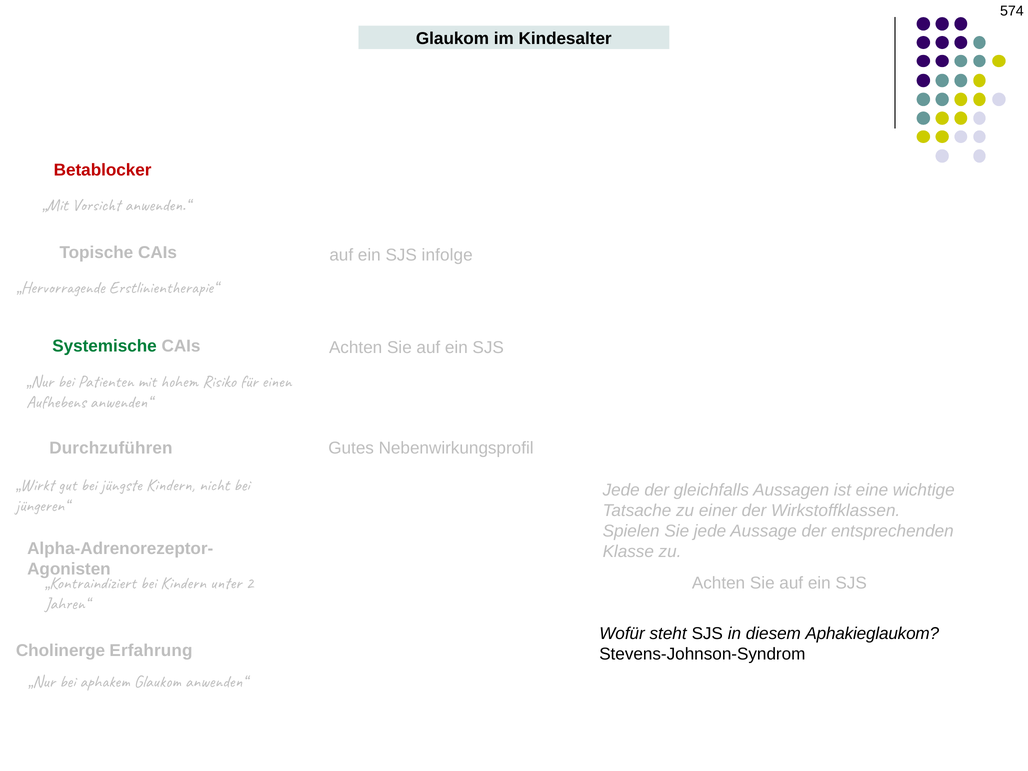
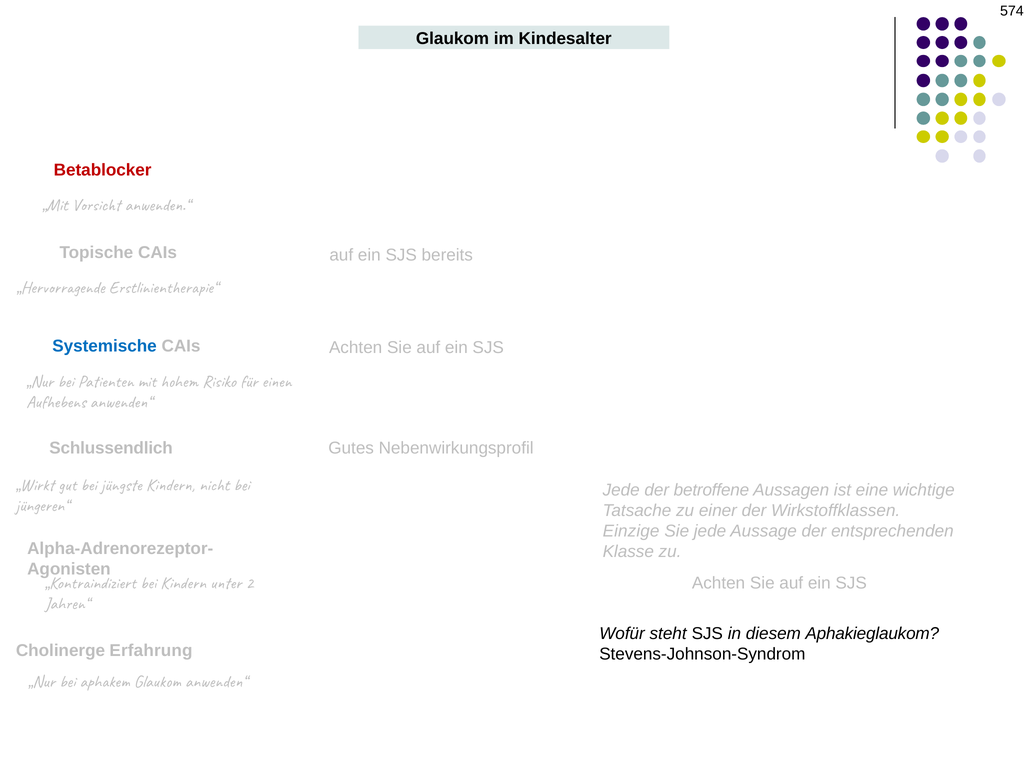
infolge: infolge -> bereits (447, 255)
Systemische colour: green -> blue (105, 346)
Durchzuführen: Durchzuführen -> Schlussendlich (111, 448)
gleichfalls: gleichfalls -> betroffene (711, 490)
Spielen: Spielen -> Einzige (631, 531)
